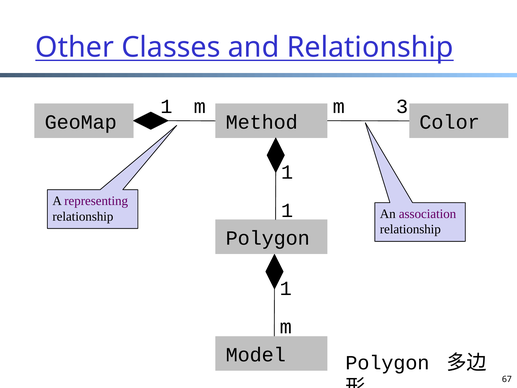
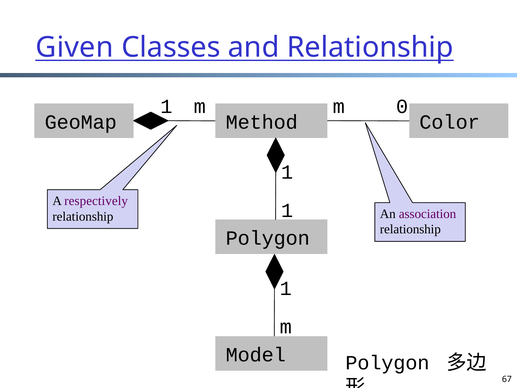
Other: Other -> Given (75, 47)
3: 3 -> 0 (402, 106)
representing: representing -> respectively (96, 201)
